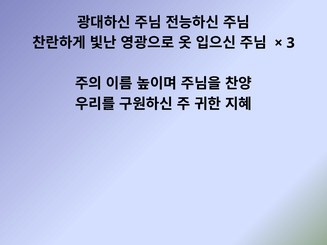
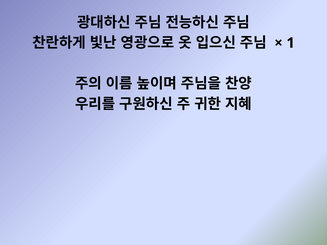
3: 3 -> 1 (291, 43)
